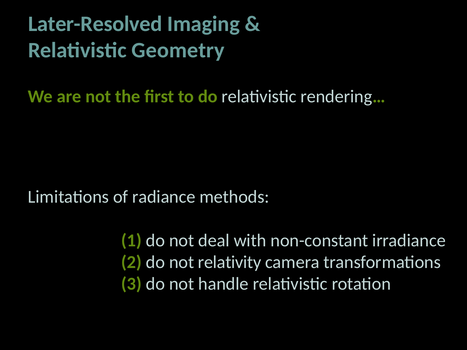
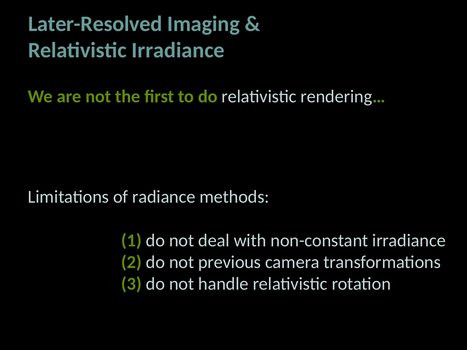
Relativistic Geometry: Geometry -> Irradiance (178, 50)
relativity: relativity -> previous (230, 262)
